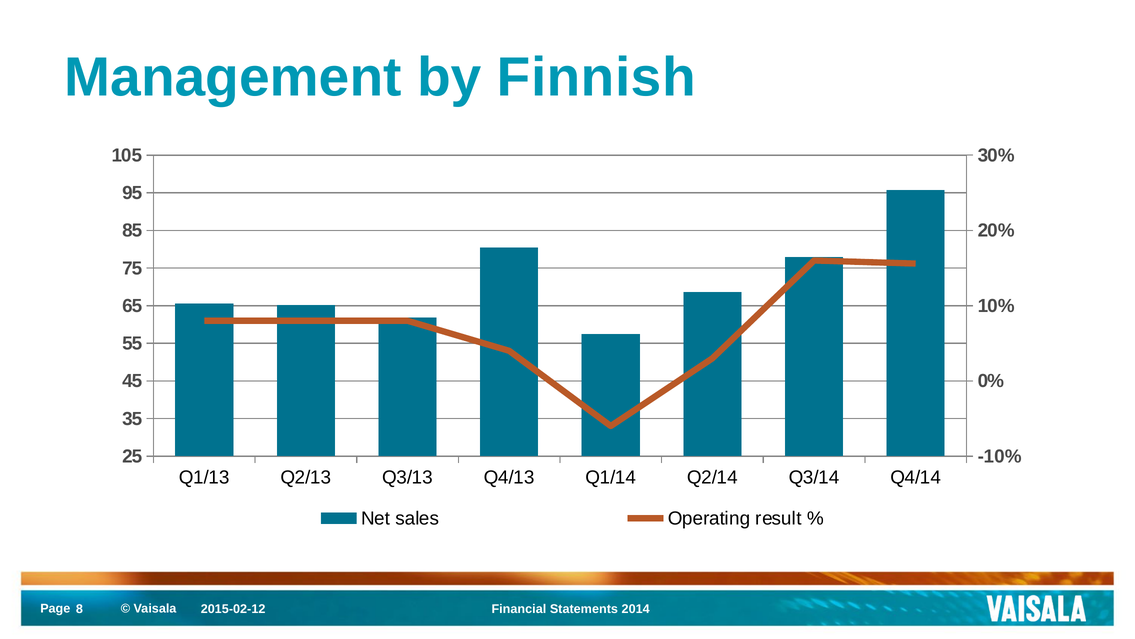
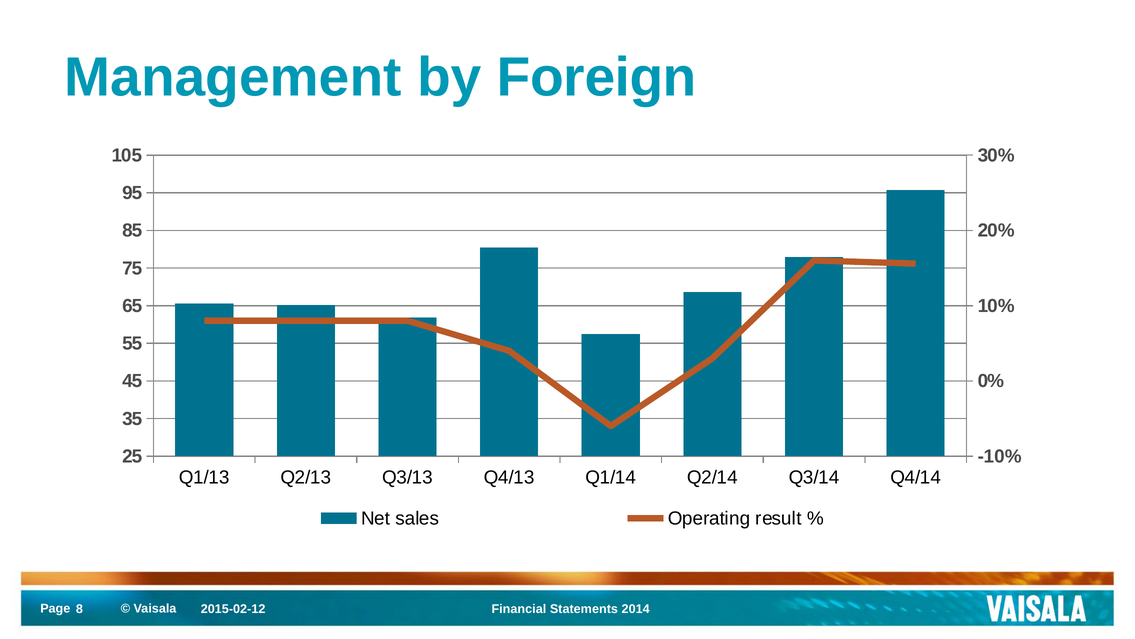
Finnish: Finnish -> Foreign (597, 78)
